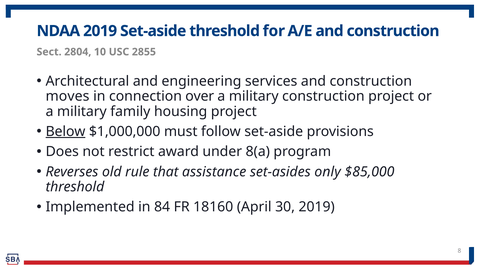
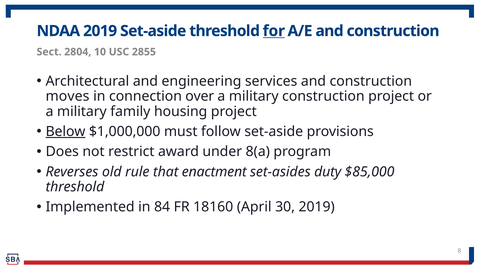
for underline: none -> present (274, 31)
assistance: assistance -> enactment (214, 172)
only: only -> duty (328, 172)
